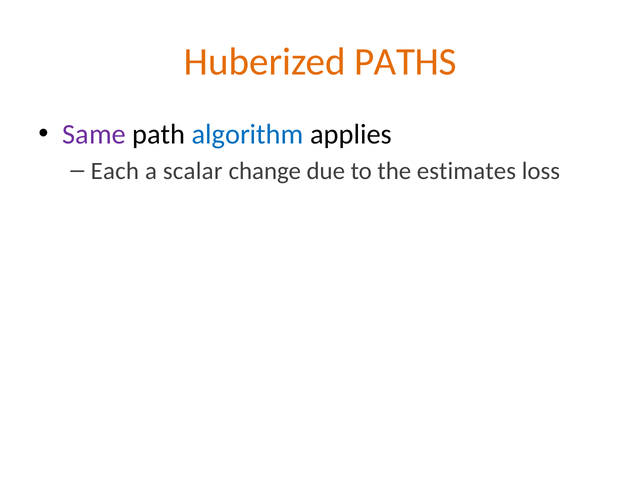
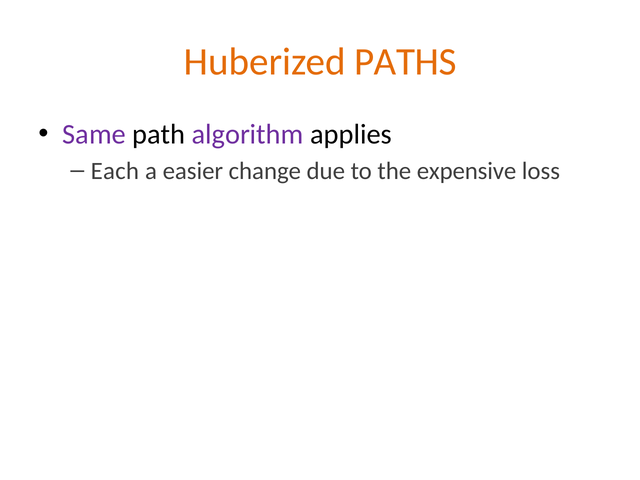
algorithm colour: blue -> purple (248, 134)
scalar: scalar -> easier (193, 171)
estimates: estimates -> expensive (467, 171)
